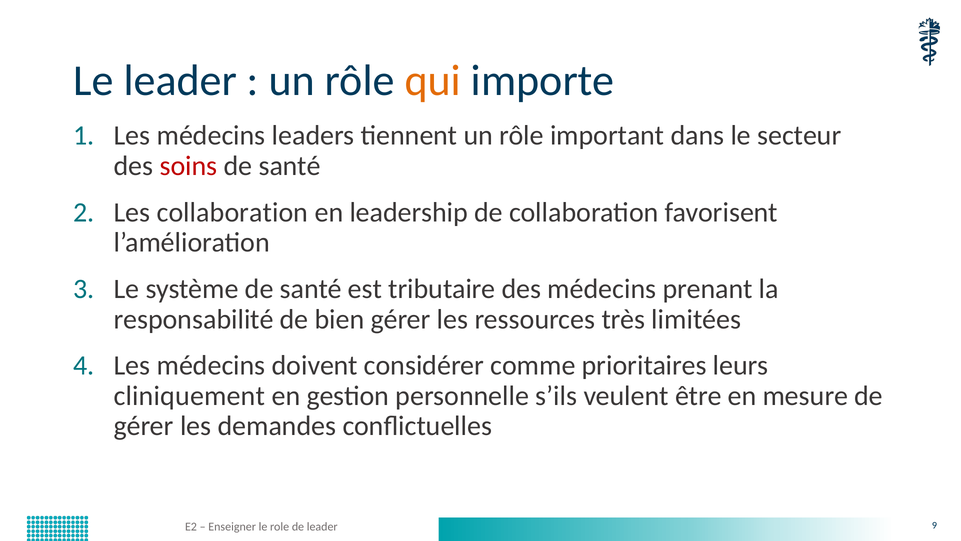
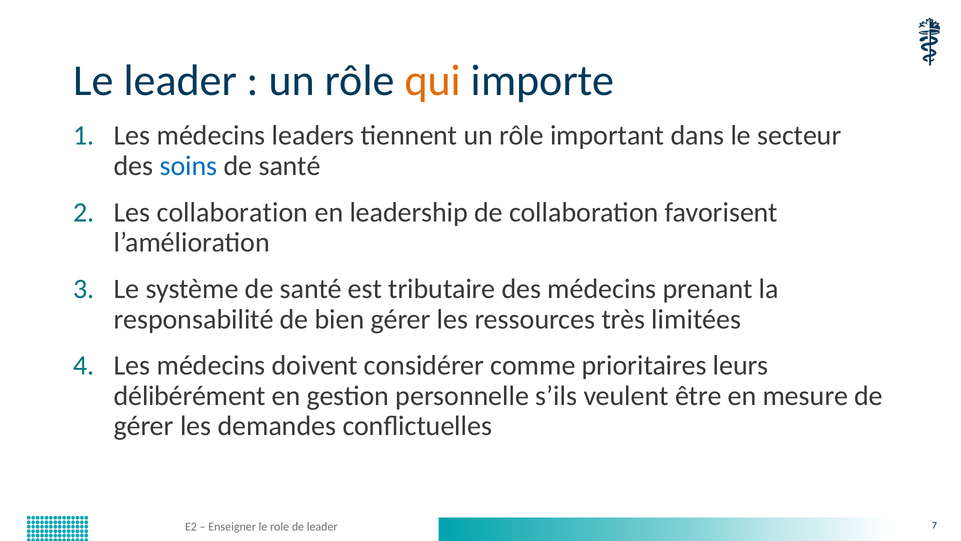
soins colour: red -> blue (189, 166)
cliniquement: cliniquement -> délibérément (190, 396)
9: 9 -> 7 (935, 525)
